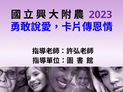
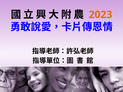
2023 colour: purple -> orange (100, 15)
